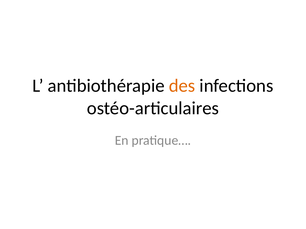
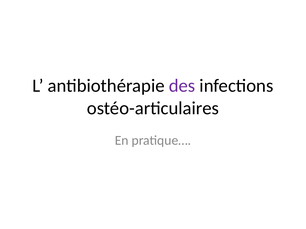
des colour: orange -> purple (182, 86)
